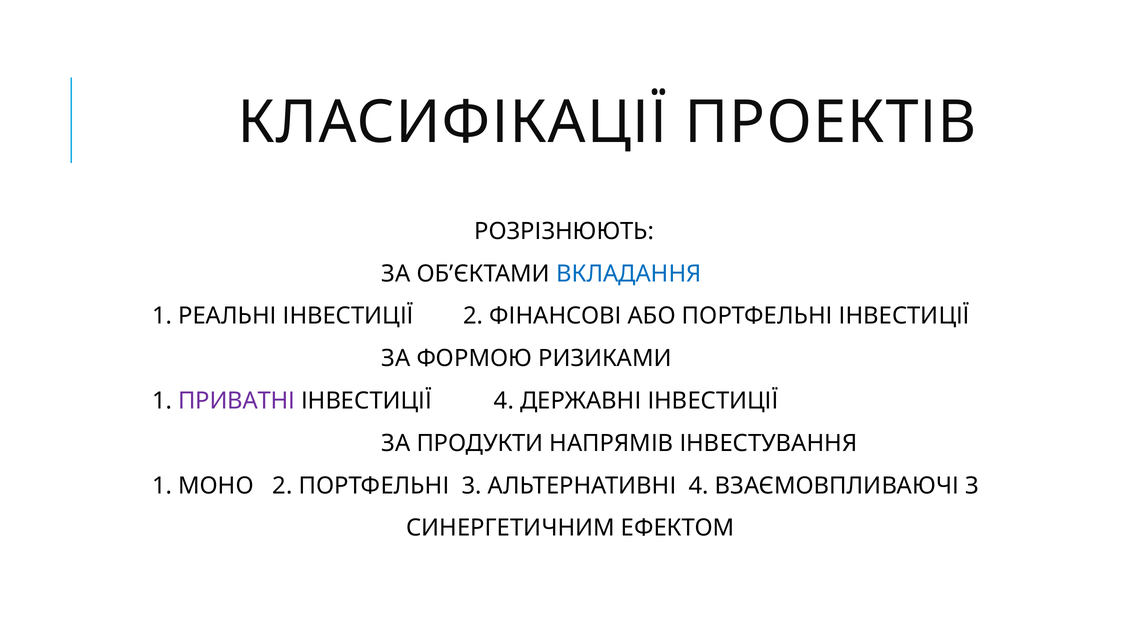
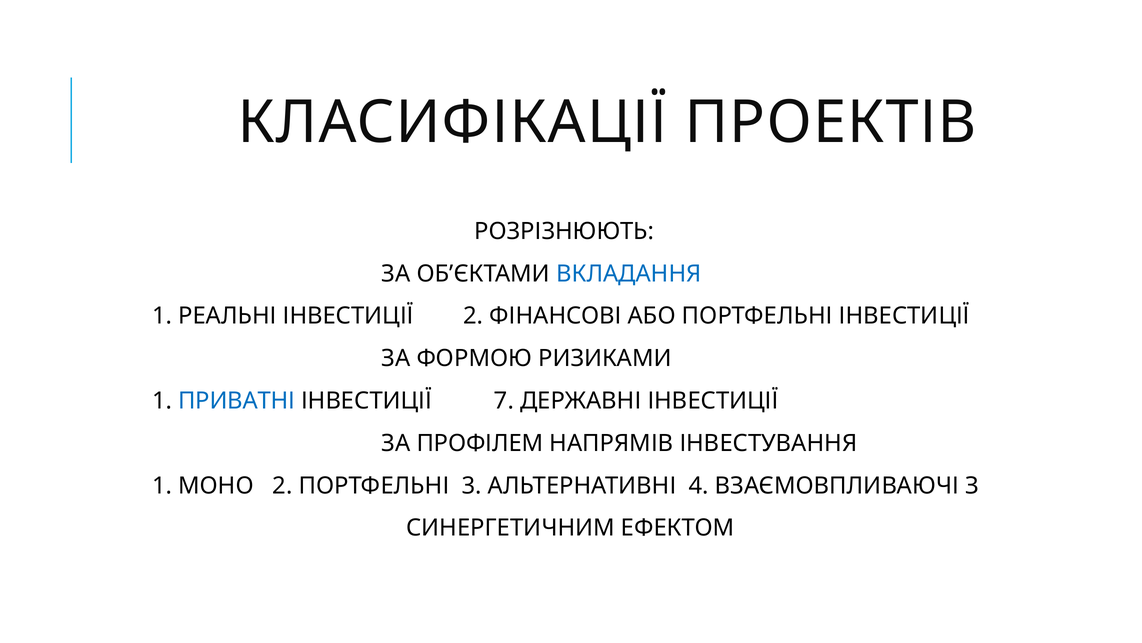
ПРИВАТНІ colour: purple -> blue (237, 401)
ІНВЕСТИЦІЇ 4: 4 -> 7 (504, 401)
ПРОДУКТИ: ПРОДУКТИ -> ПРОФІЛЕМ (480, 443)
